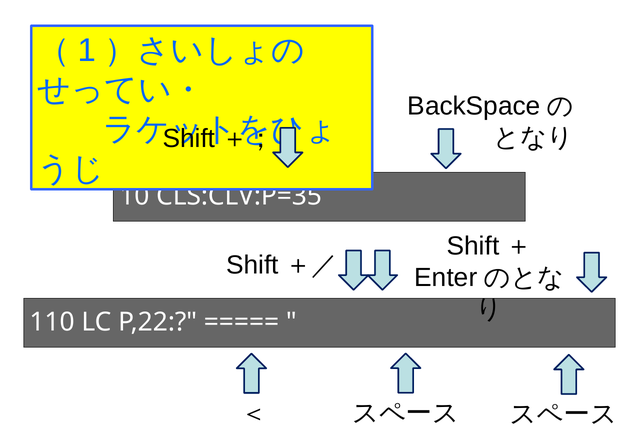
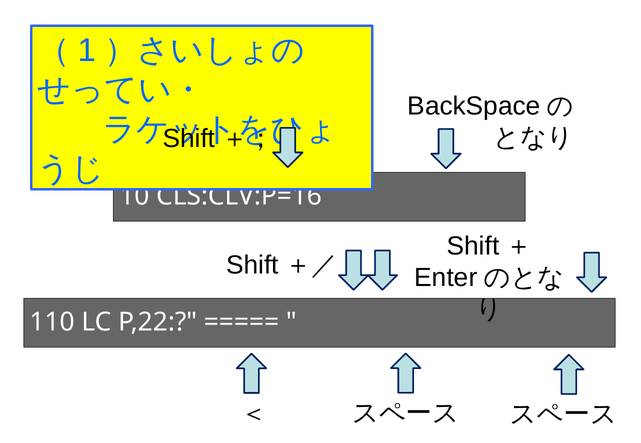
CLS:CLV:P=35: CLS:CLV:P=35 -> CLS:CLV:P=16 (239, 196)
